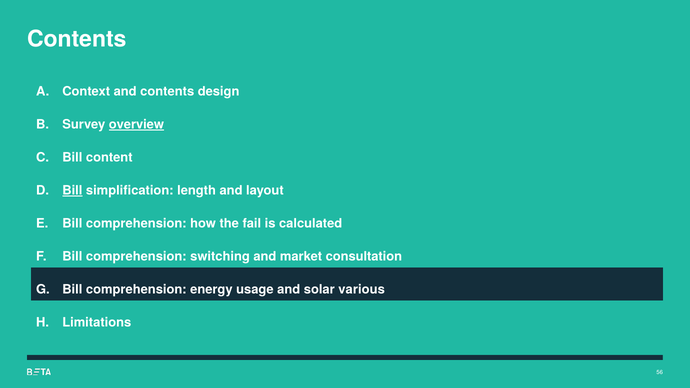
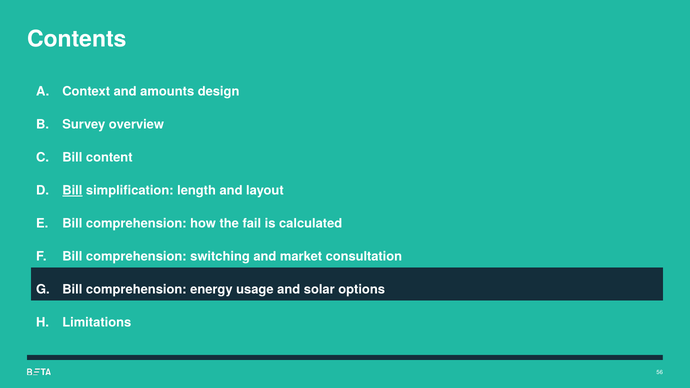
and contents: contents -> amounts (167, 92)
overview underline: present -> none (136, 125)
various: various -> options (362, 290)
